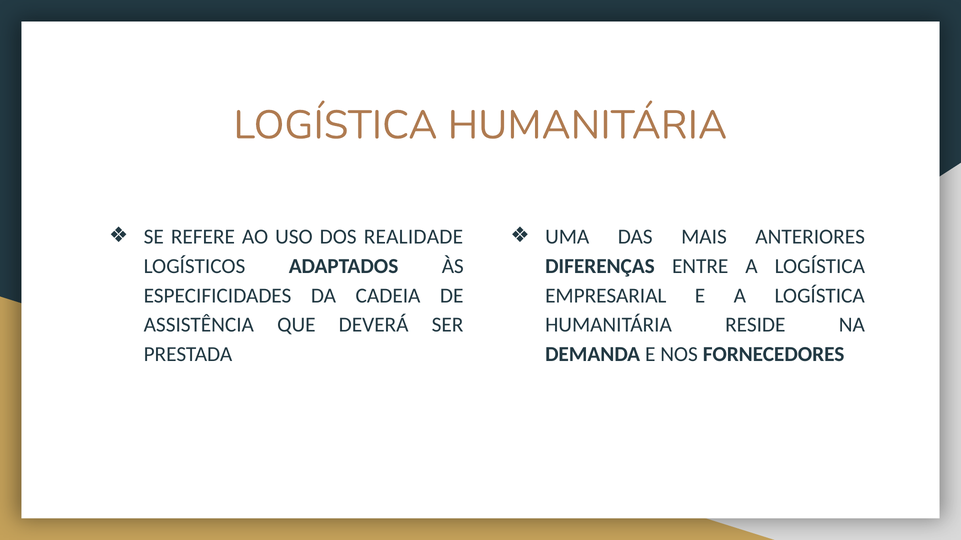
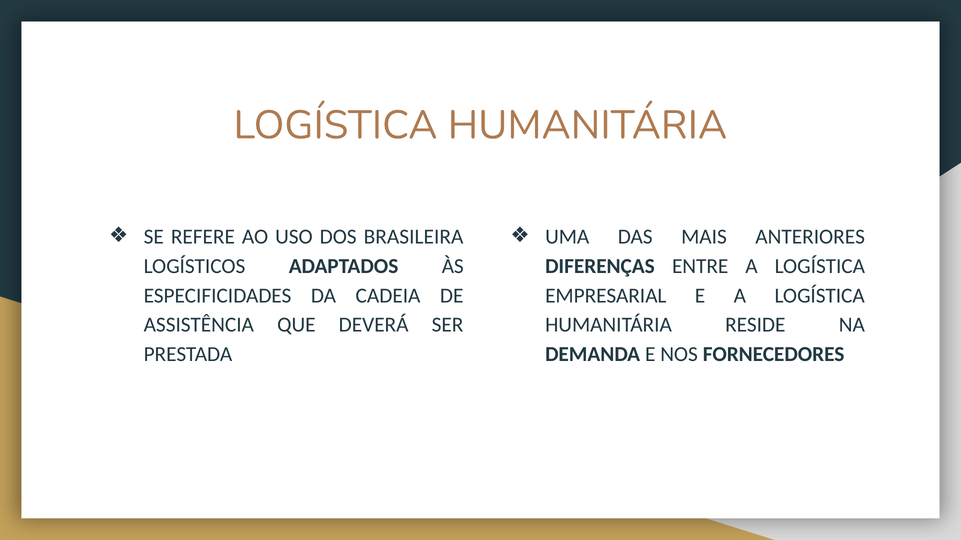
REALIDADE: REALIDADE -> BRASILEIRA (414, 237)
